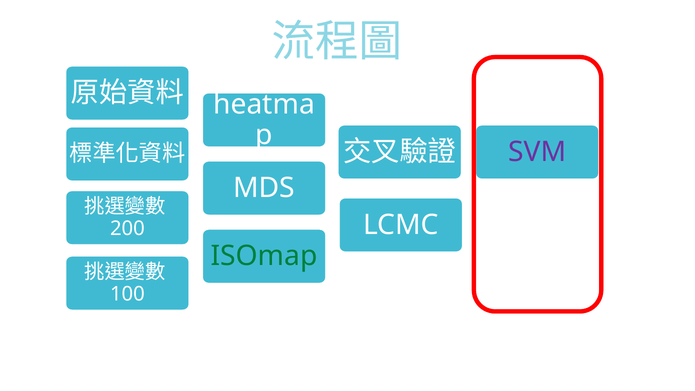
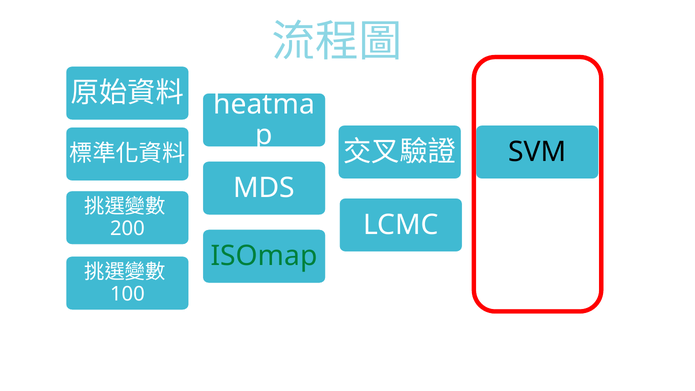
SVM colour: purple -> black (537, 152)
